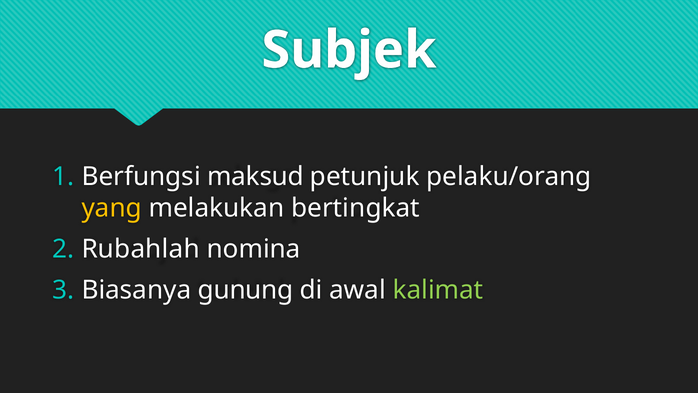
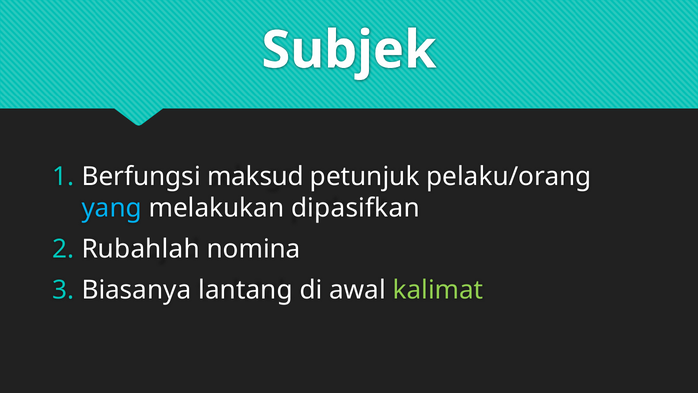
yang colour: yellow -> light blue (112, 208)
bertingkat: bertingkat -> dipasifkan (355, 208)
gunung: gunung -> lantang (245, 290)
